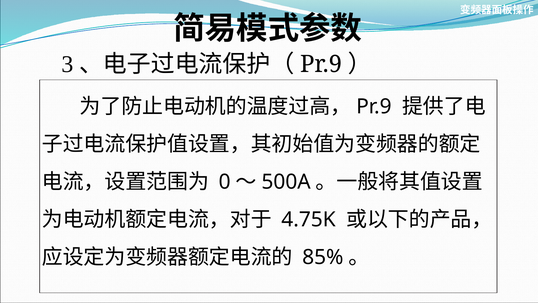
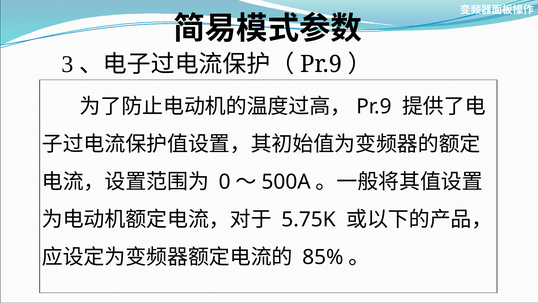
4.75K: 4.75K -> 5.75K (309, 219)
